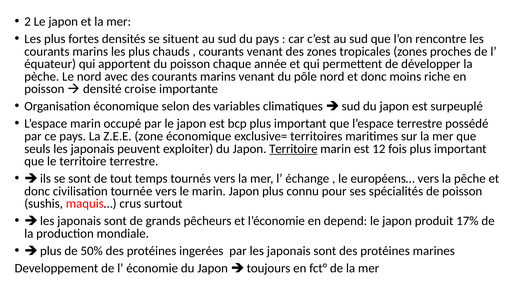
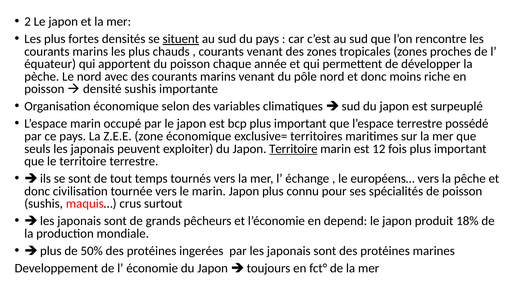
situent underline: none -> present (181, 39)
densité croise: croise -> sushis (140, 89)
17%: 17% -> 18% (467, 221)
